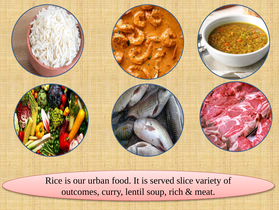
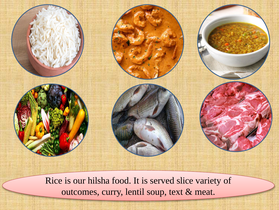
urban: urban -> hilsha (99, 180)
rich: rich -> text (176, 191)
